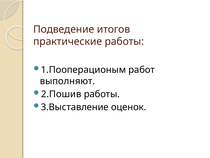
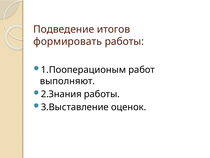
практические: практические -> формировать (68, 41)
2.Пошив: 2.Пошив -> 2.Знания (61, 94)
